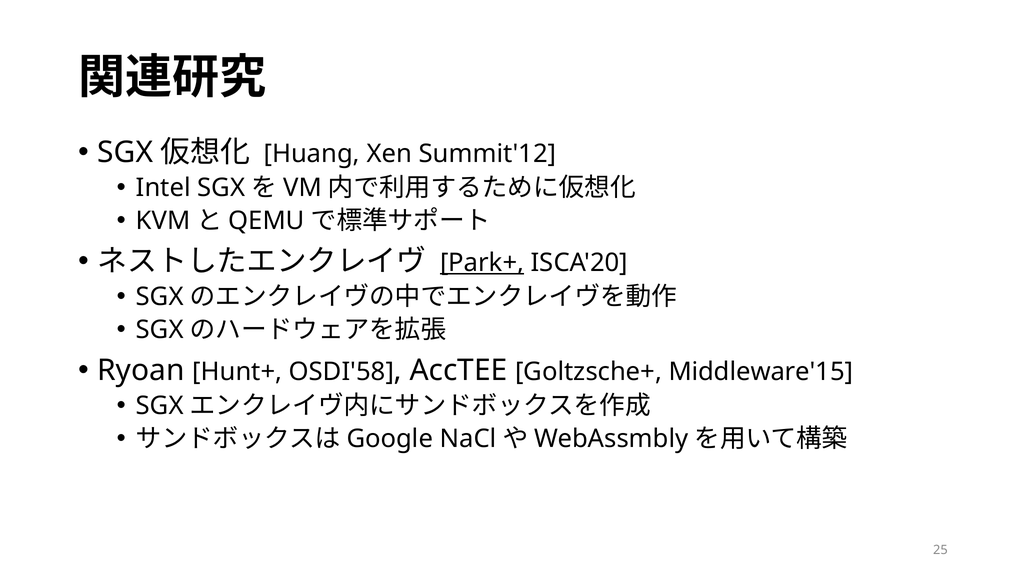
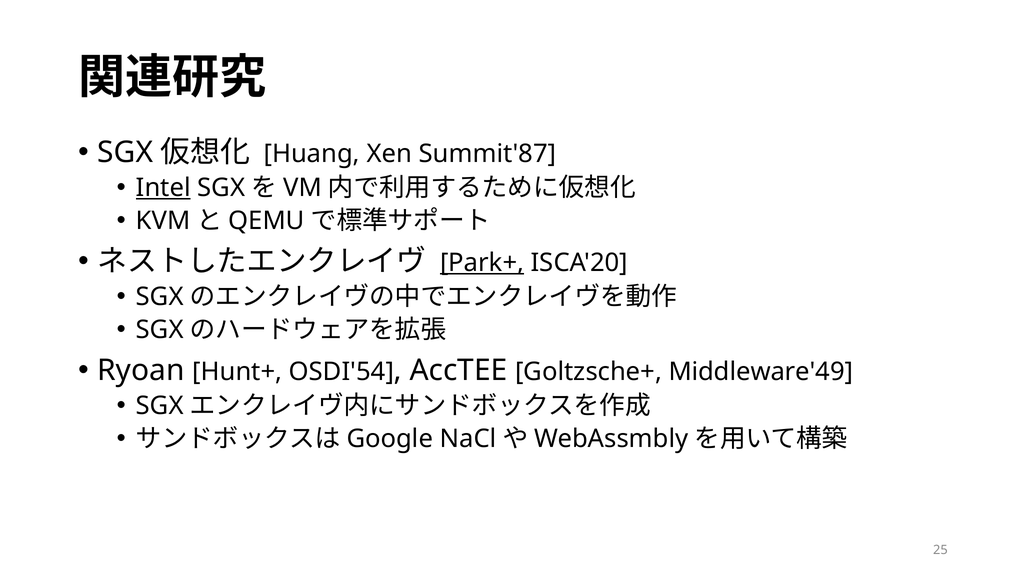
Summit'12: Summit'12 -> Summit'87 (487, 154)
Intel underline: none -> present (163, 188)
OSDI'58: OSDI'58 -> OSDI'54 (341, 372)
Middleware'15: Middleware'15 -> Middleware'49 (761, 372)
